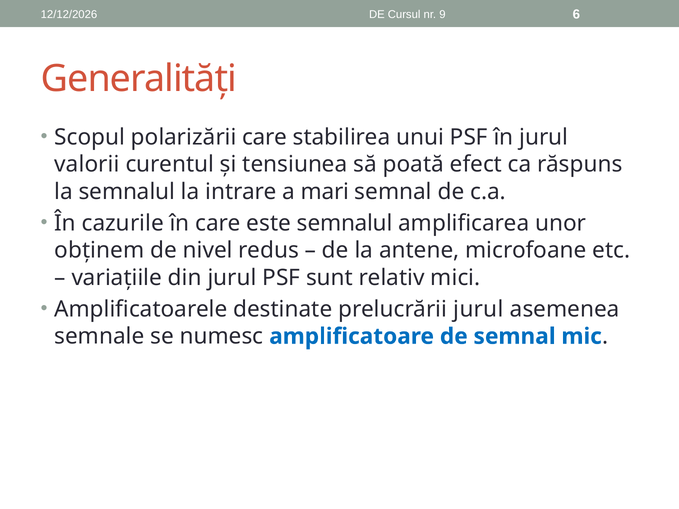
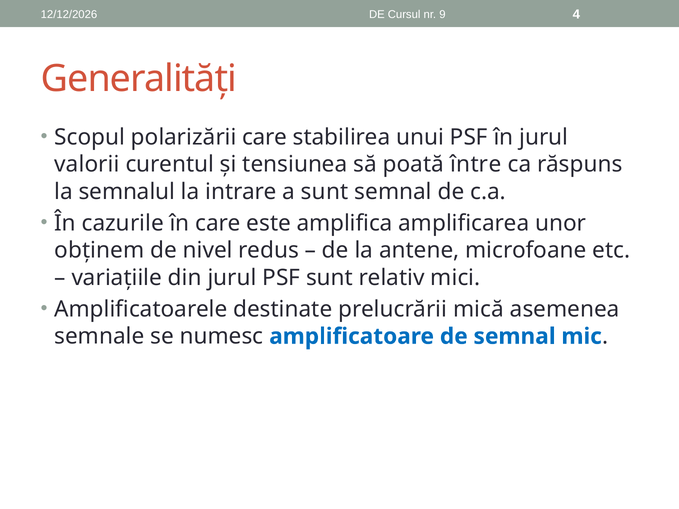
6: 6 -> 4 (576, 14)
efect: efect -> între (476, 165)
a mari: mari -> sunt (325, 192)
este semnalul: semnalul -> amplifica (345, 223)
prelucrării jurul: jurul -> mică (478, 309)
